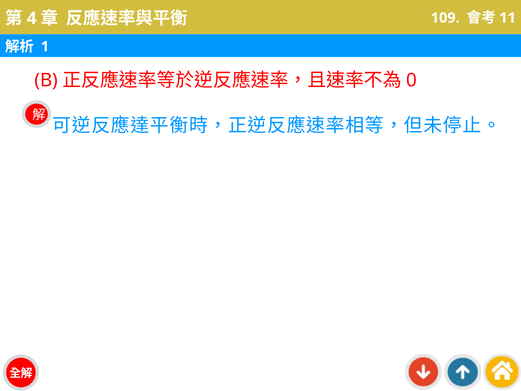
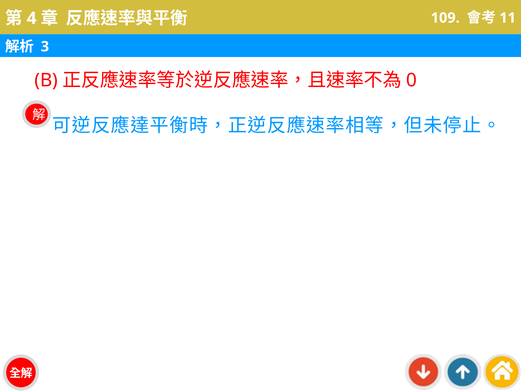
1: 1 -> 3 (45, 47)
